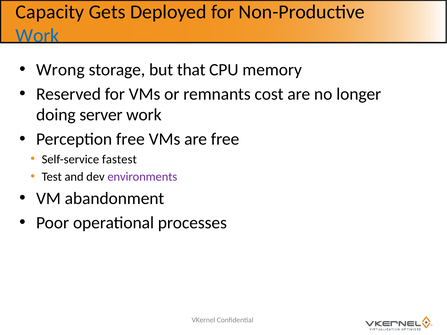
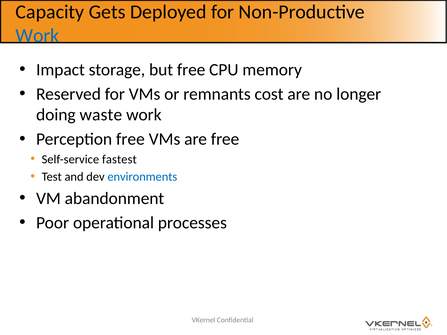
Wrong: Wrong -> Impact (60, 70)
but that: that -> free (191, 70)
server: server -> waste (101, 115)
environments colour: purple -> blue (142, 177)
